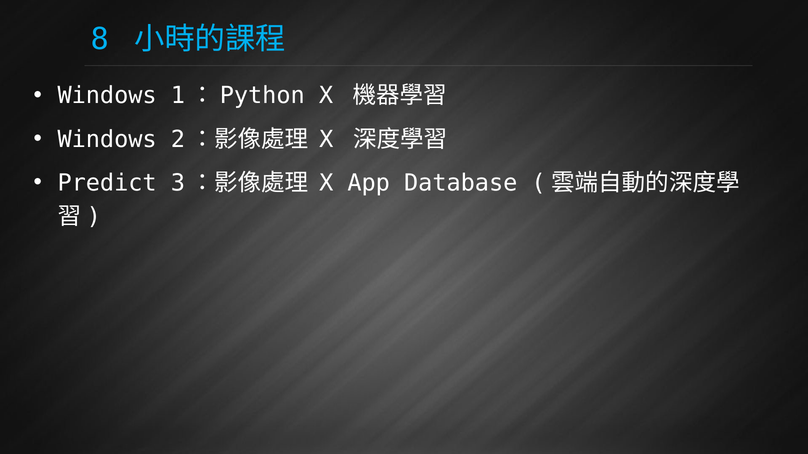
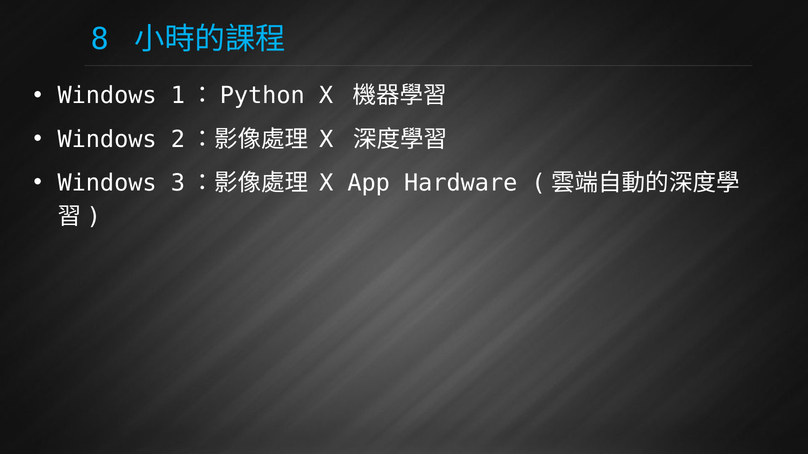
Predict: Predict -> Windows (107, 183)
Database: Database -> Hardware (461, 183)
